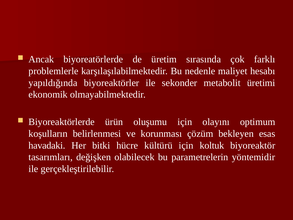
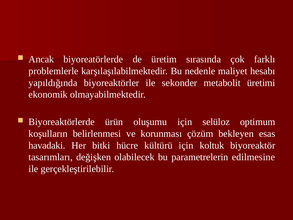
olayını: olayını -> selüloz (216, 122)
yöntemidir: yöntemidir -> edilmesine (253, 157)
